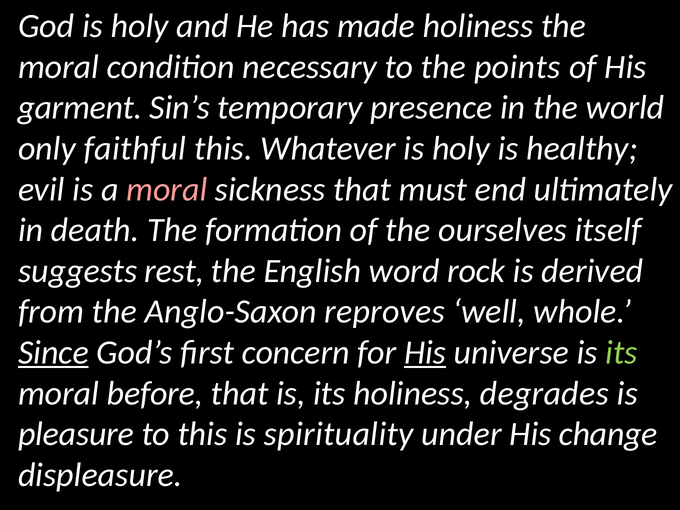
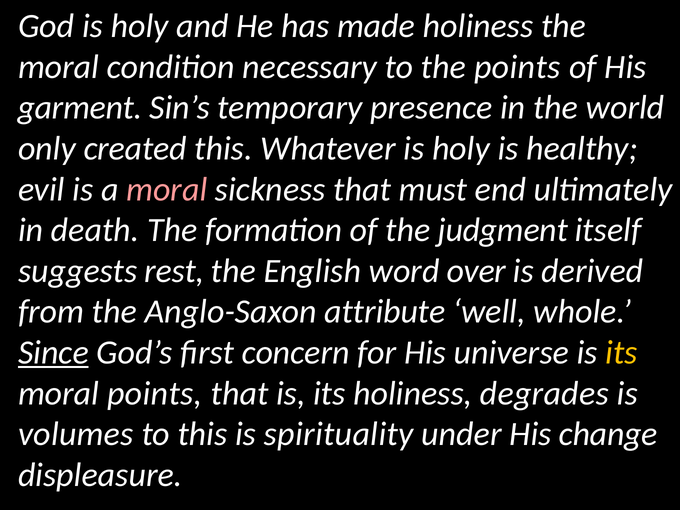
faithful: faithful -> created (135, 148)
ourselves: ourselves -> judgment (503, 230)
rock: rock -> over (476, 271)
reproves: reproves -> attribute (385, 312)
His underline: present -> none (425, 352)
its colour: light green -> yellow (621, 352)
moral before: before -> points (155, 393)
pleasure: pleasure -> volumes (76, 434)
